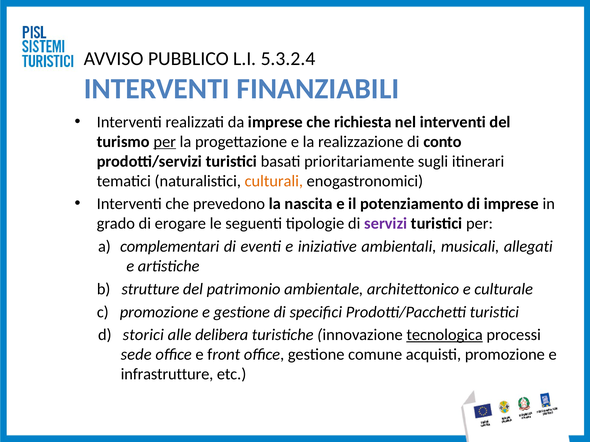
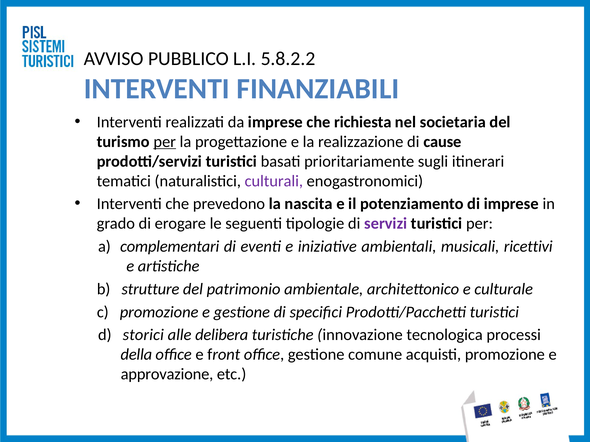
5.3.2.4: 5.3.2.4 -> 5.8.2.2 (288, 59)
nel interventi: interventi -> societaria (453, 122)
conto: conto -> cause (442, 142)
culturali colour: orange -> purple (274, 181)
allegati: allegati -> ricettivi (528, 247)
tecnologica underline: present -> none (445, 335)
sede: sede -> della (136, 355)
infrastrutture: infrastrutture -> approvazione (167, 375)
